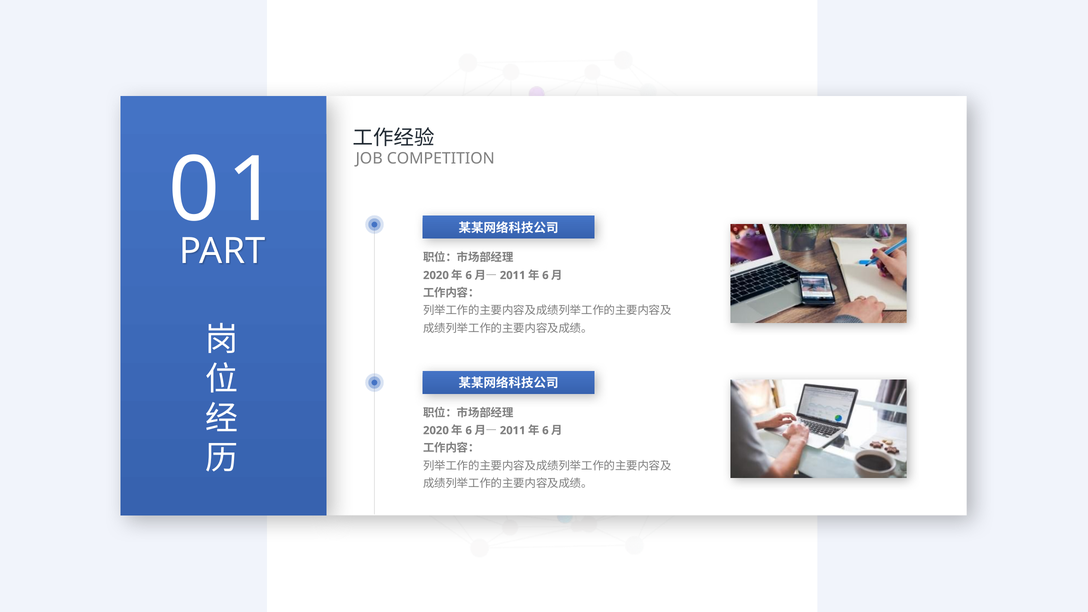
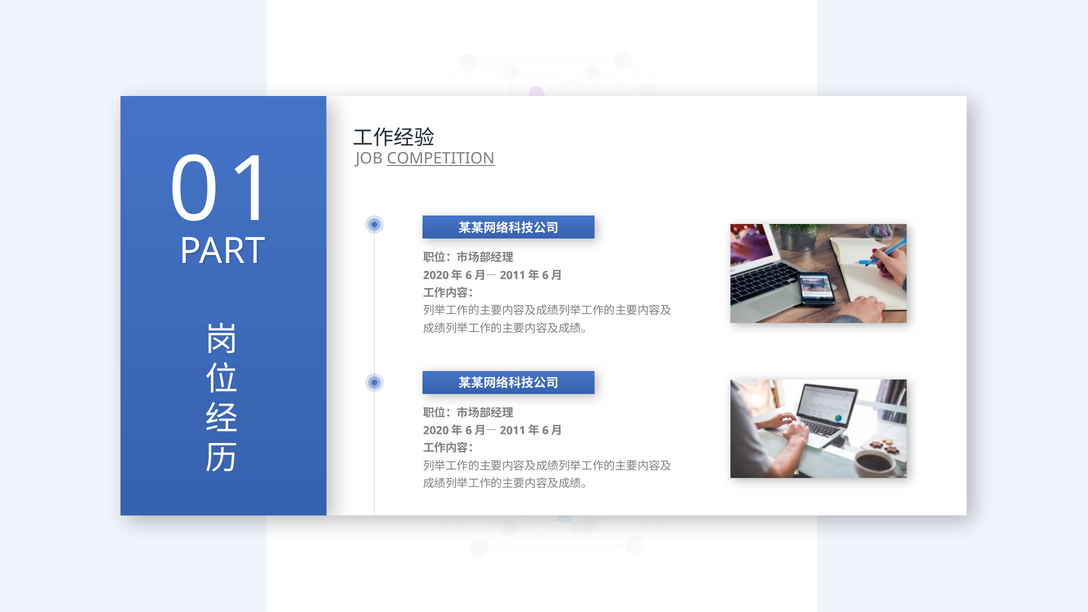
COMPETITION underline: none -> present (441, 158)
